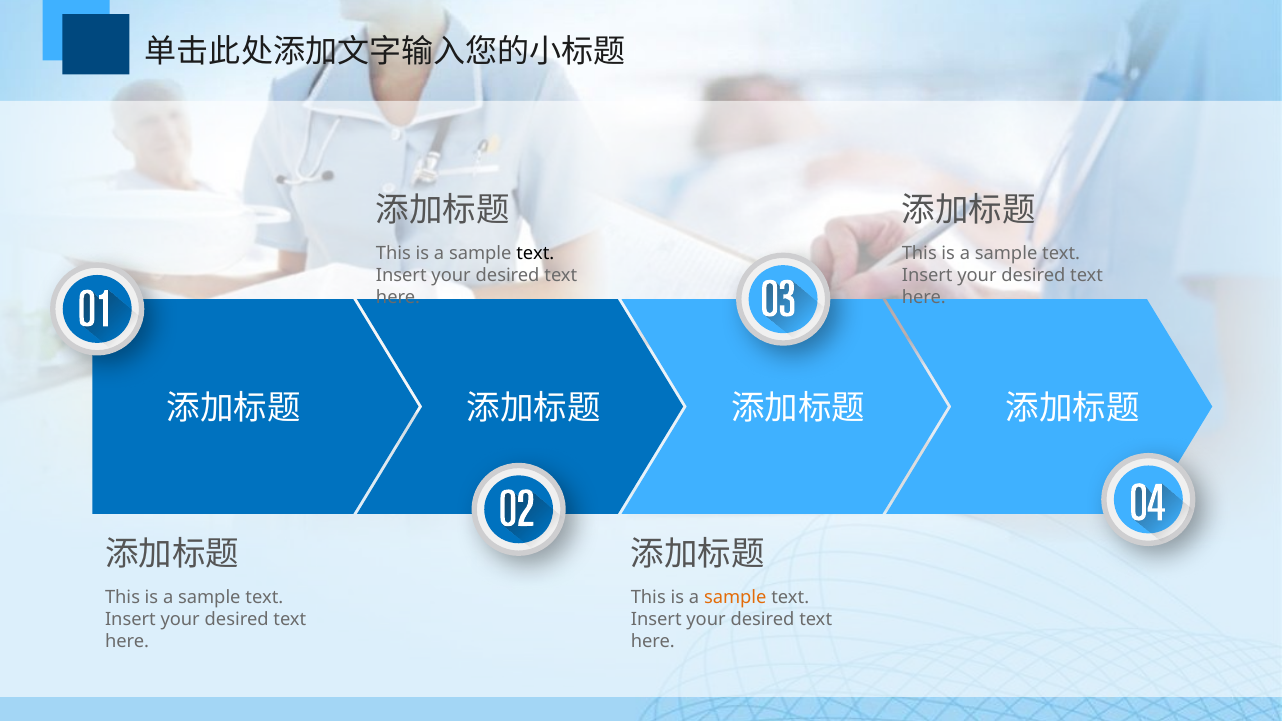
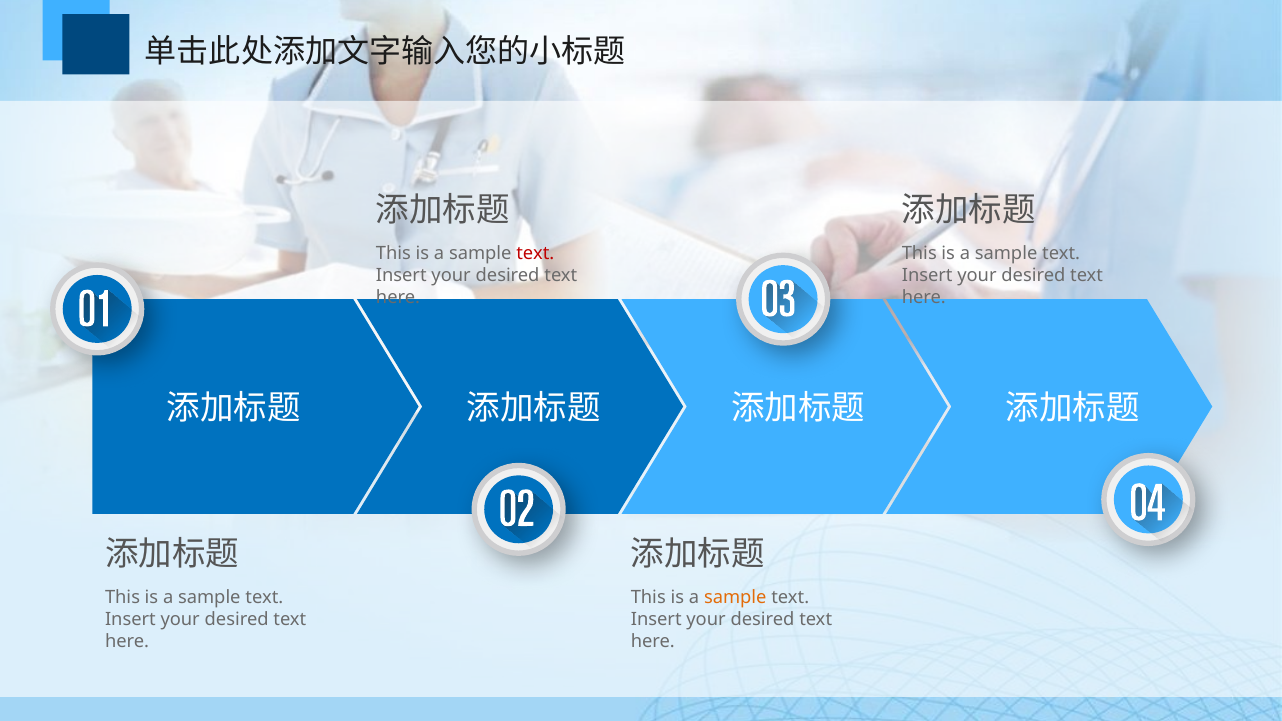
text colour: black -> red (535, 254)
